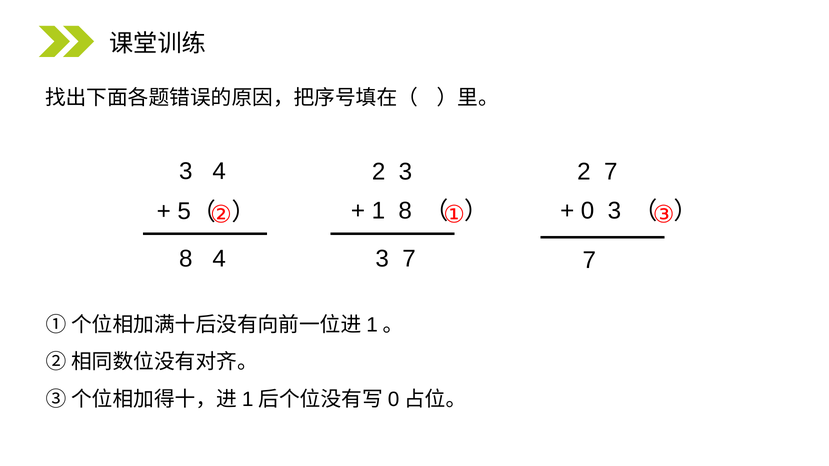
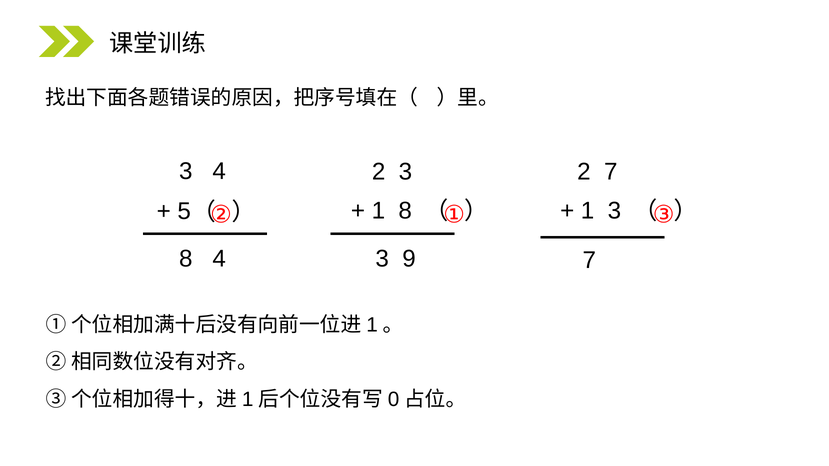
0: 0 -> 1 (588, 211)
7: 7 -> 9 (409, 259)
